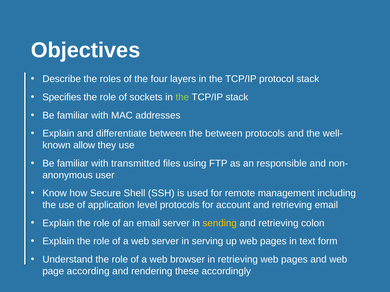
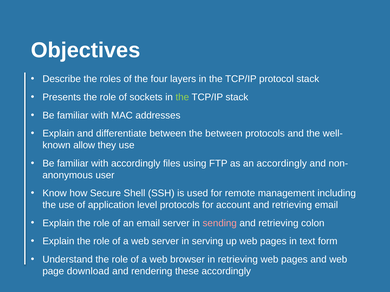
Specifies: Specifies -> Presents (62, 97)
with transmitted: transmitted -> accordingly (136, 164)
an responsible: responsible -> accordingly (282, 164)
sending colour: yellow -> pink (220, 223)
according: according -> download (88, 272)
